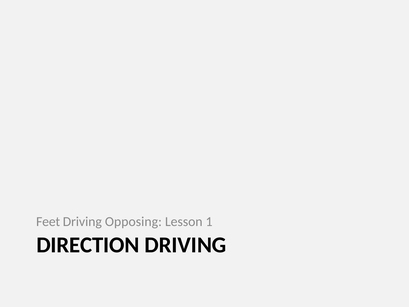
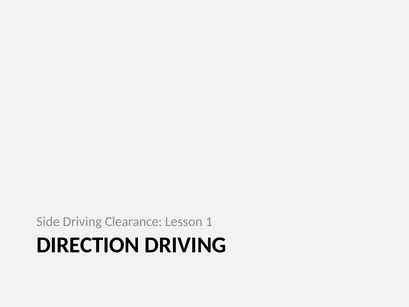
Feet: Feet -> Side (48, 221)
Opposing: Opposing -> Clearance (133, 221)
